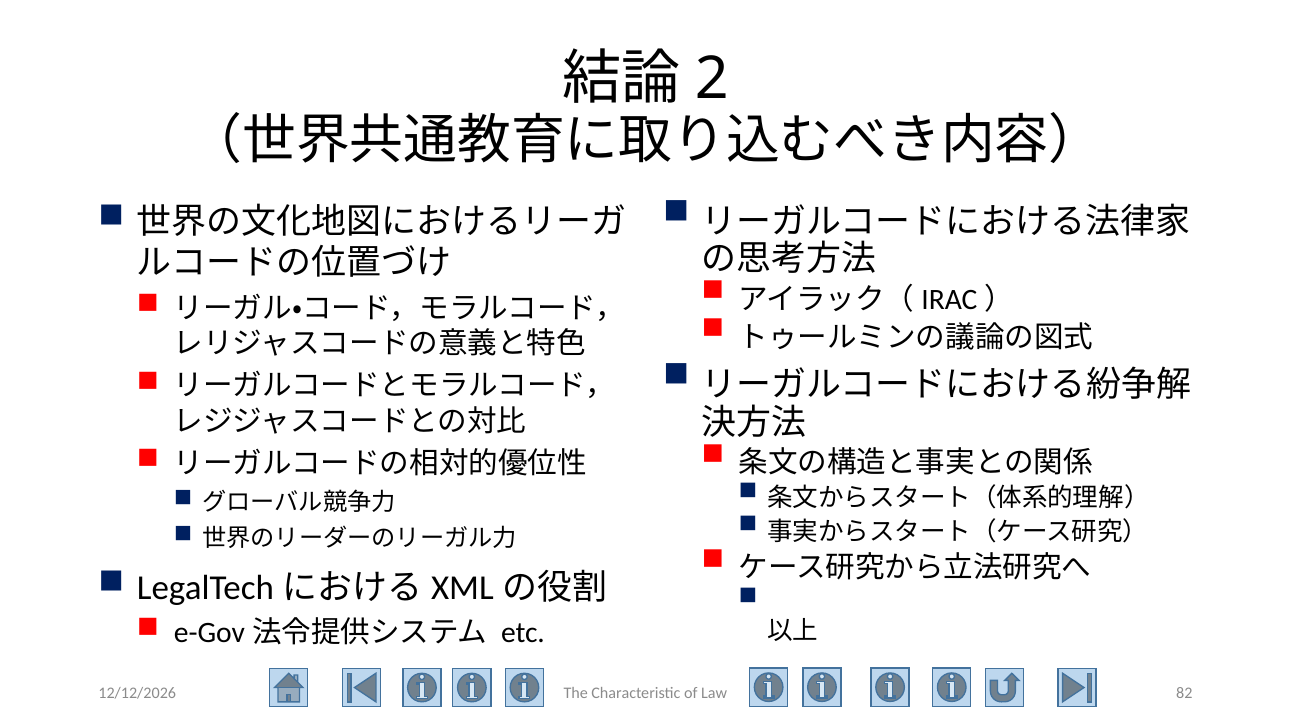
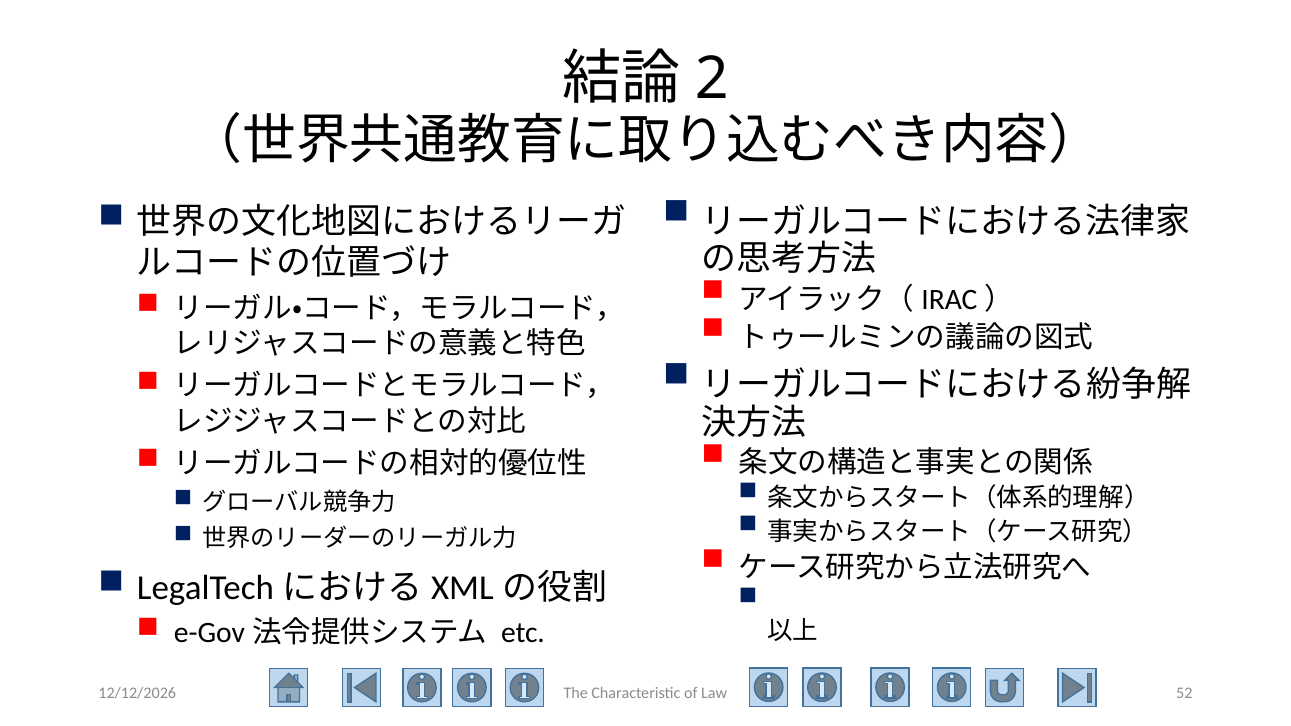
82: 82 -> 52 (1184, 693)
